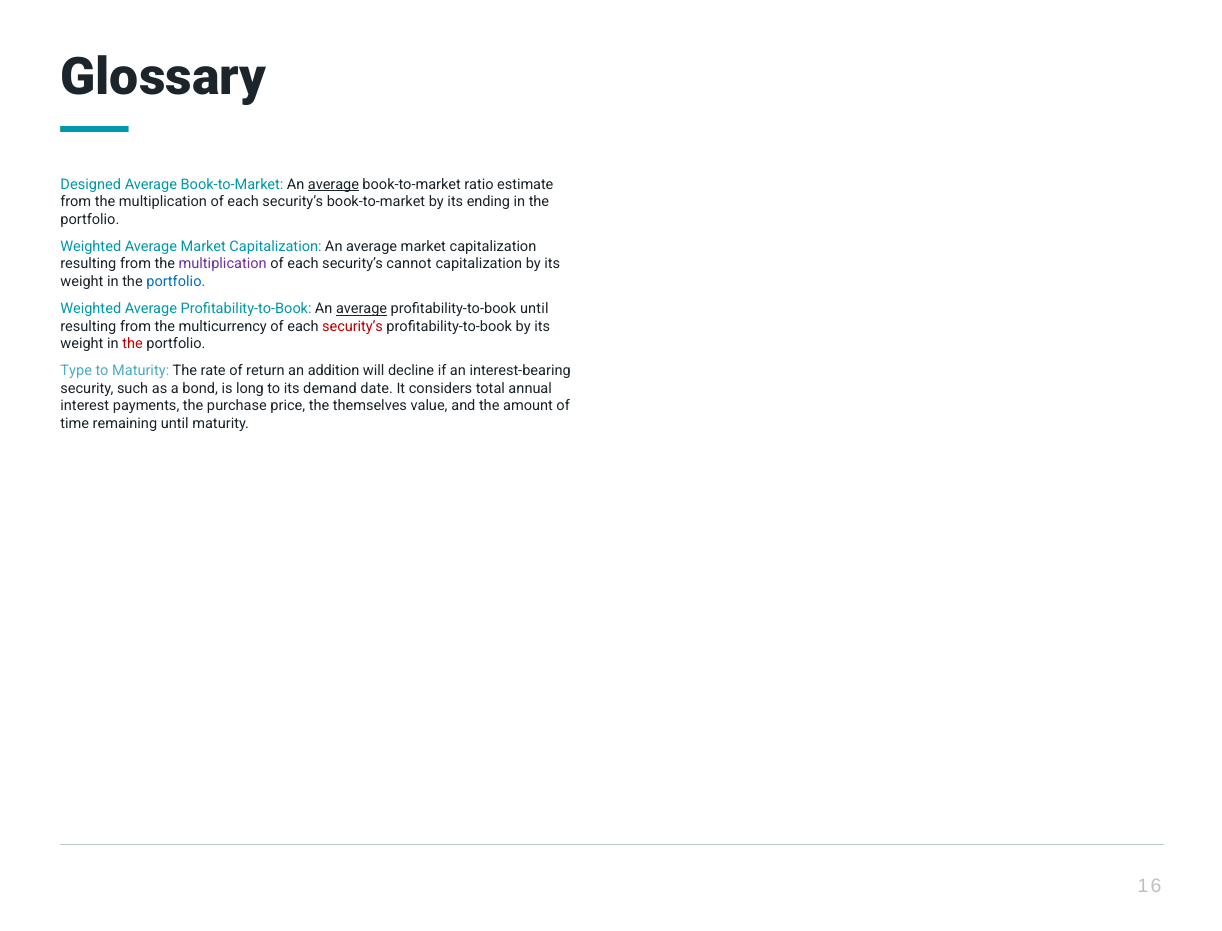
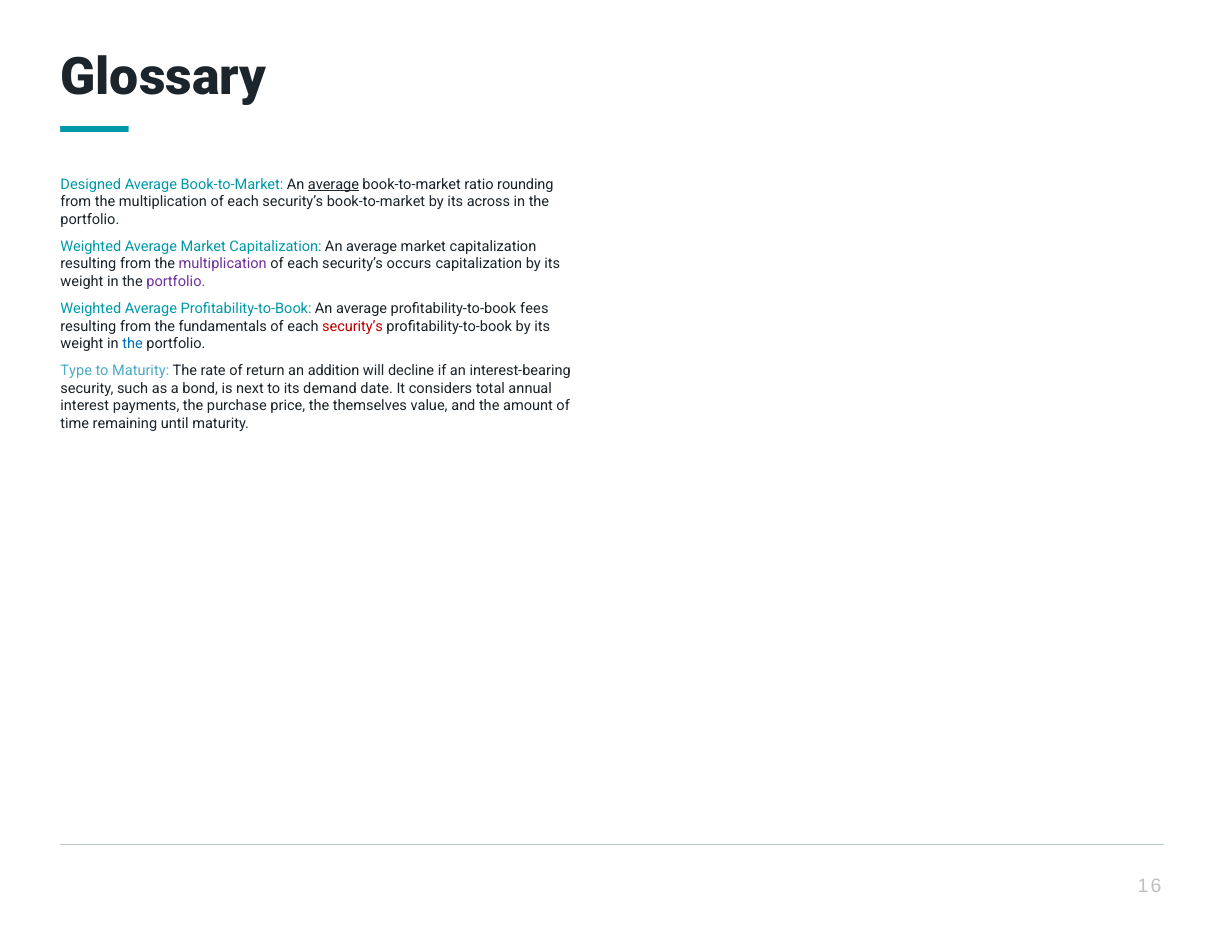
estimate: estimate -> rounding (525, 184)
ending: ending -> across (488, 202)
cannot: cannot -> occurs (409, 264)
portfolio colour: blue -> purple (176, 282)
average underline: present -> none (362, 309)
profitability-to-book until: until -> fees (534, 309)
multicurrency: multicurrency -> fundamentals (223, 326)
the colour: red -> blue (133, 344)
long: long -> next (250, 388)
